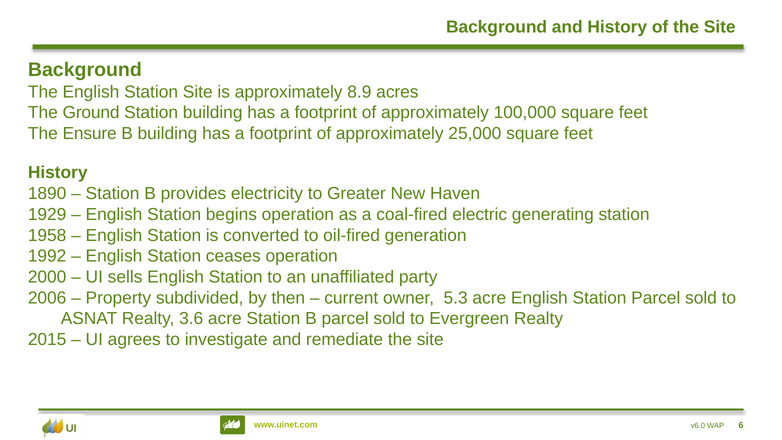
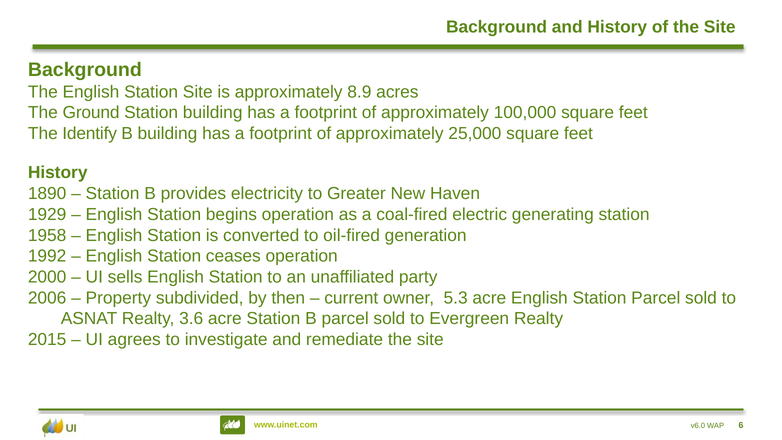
Ensure: Ensure -> Identify (90, 134)
